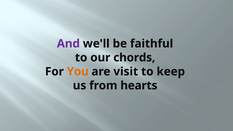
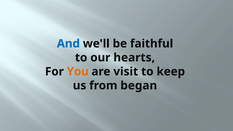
And colour: purple -> blue (68, 44)
chords: chords -> hearts (134, 58)
hearts: hearts -> began (139, 86)
